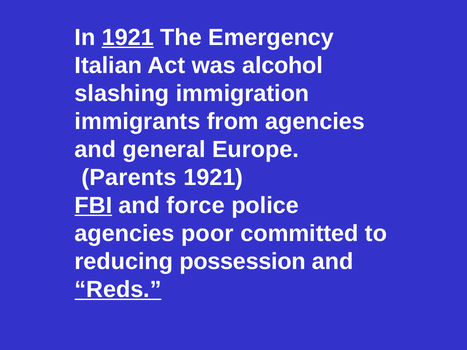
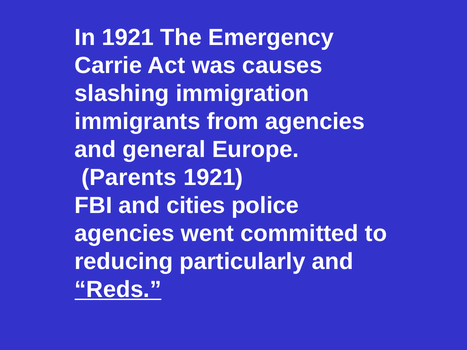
1921 underline: present -> none (128, 37)
Italian: Italian -> Carrie (108, 65)
alcohol: alcohol -> causes (282, 65)
FBI underline: present -> none (93, 205)
force: force -> cities (196, 205)
poor: poor -> went (208, 234)
possession: possession -> particularly (242, 262)
